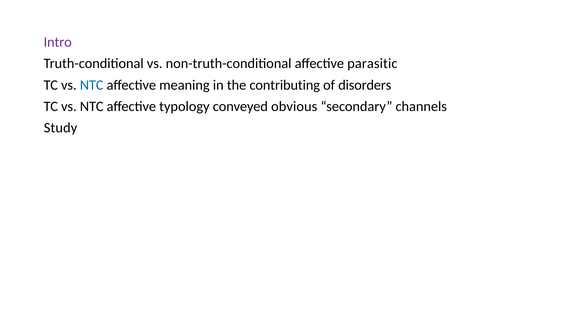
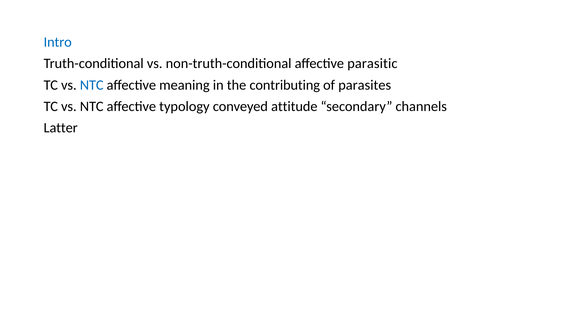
Intro colour: purple -> blue (58, 42)
disorders: disorders -> parasites (365, 85)
obvious: obvious -> attitude (294, 106)
Study: Study -> Latter (61, 128)
